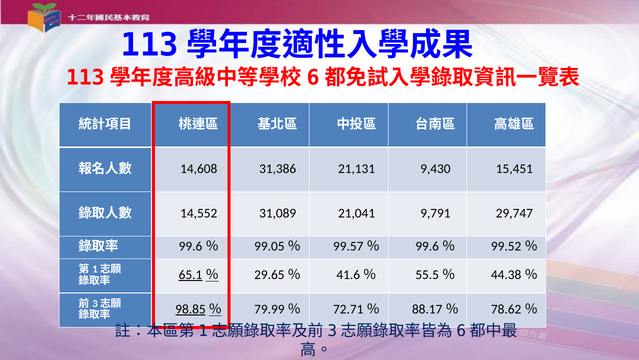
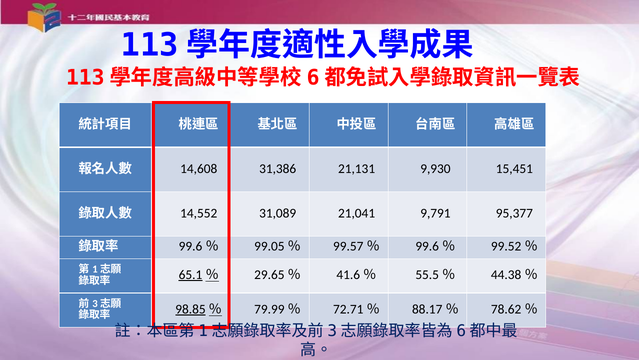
9,430: 9,430 -> 9,930 (435, 169)
29,747: 29,747 -> 95,377 (514, 213)
